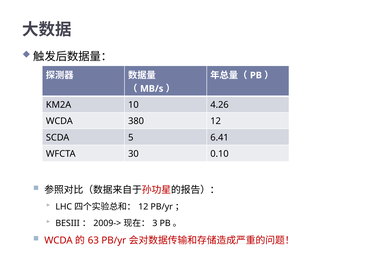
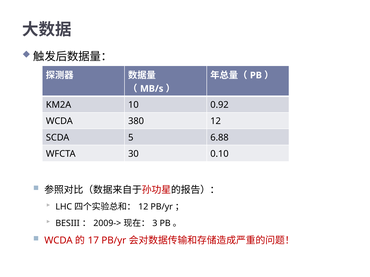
4.26: 4.26 -> 0.92 (220, 105)
6.41: 6.41 -> 6.88 (220, 138)
63: 63 -> 17 (93, 241)
